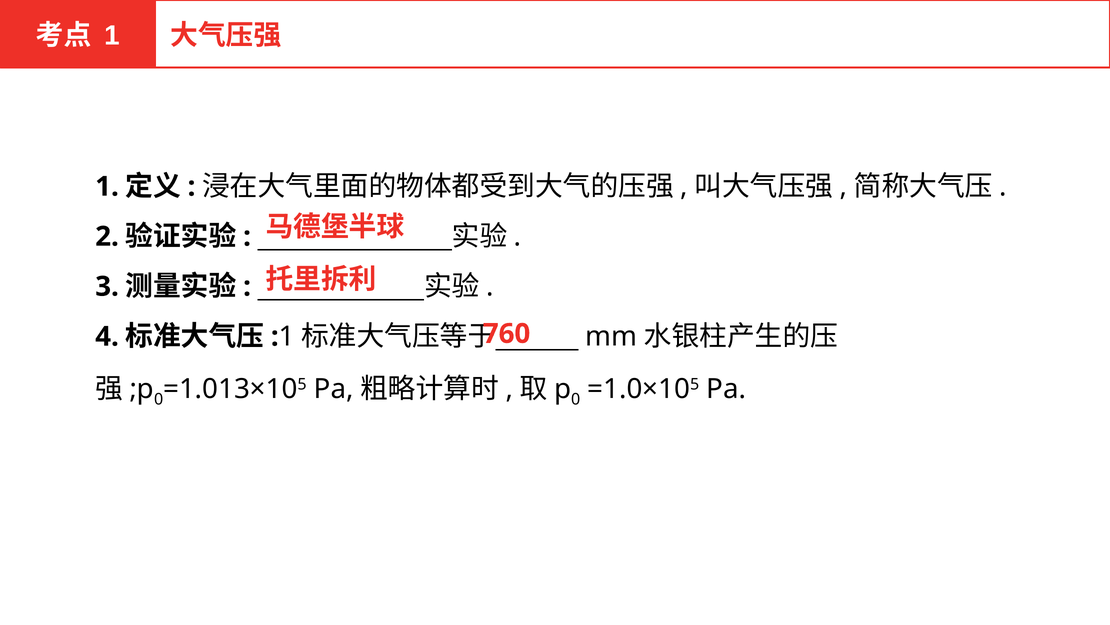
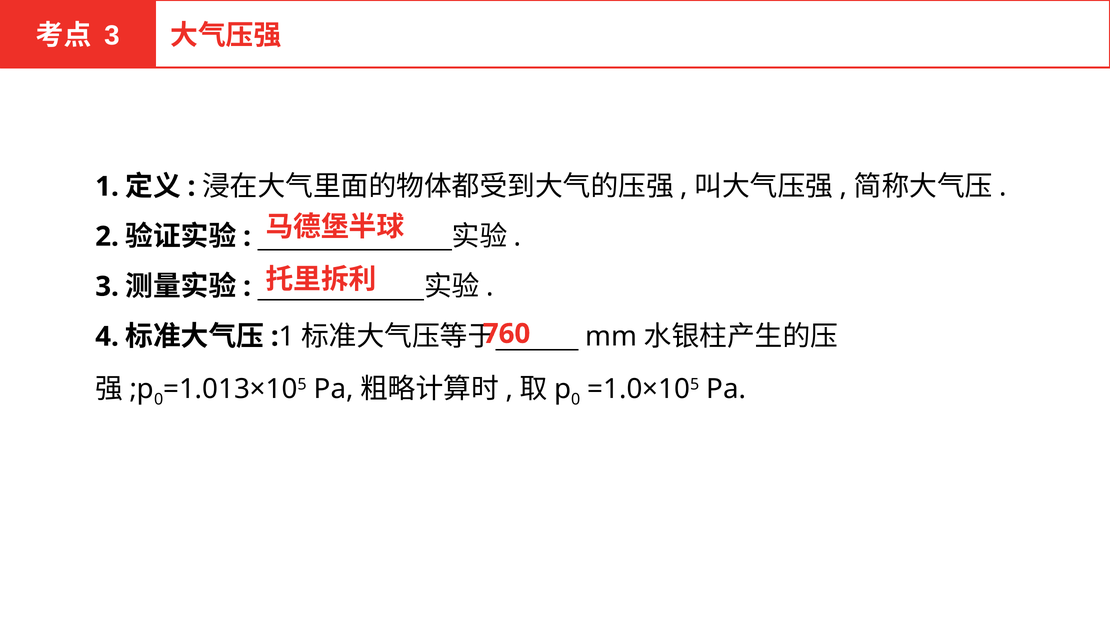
1: 1 -> 3 (112, 36)
